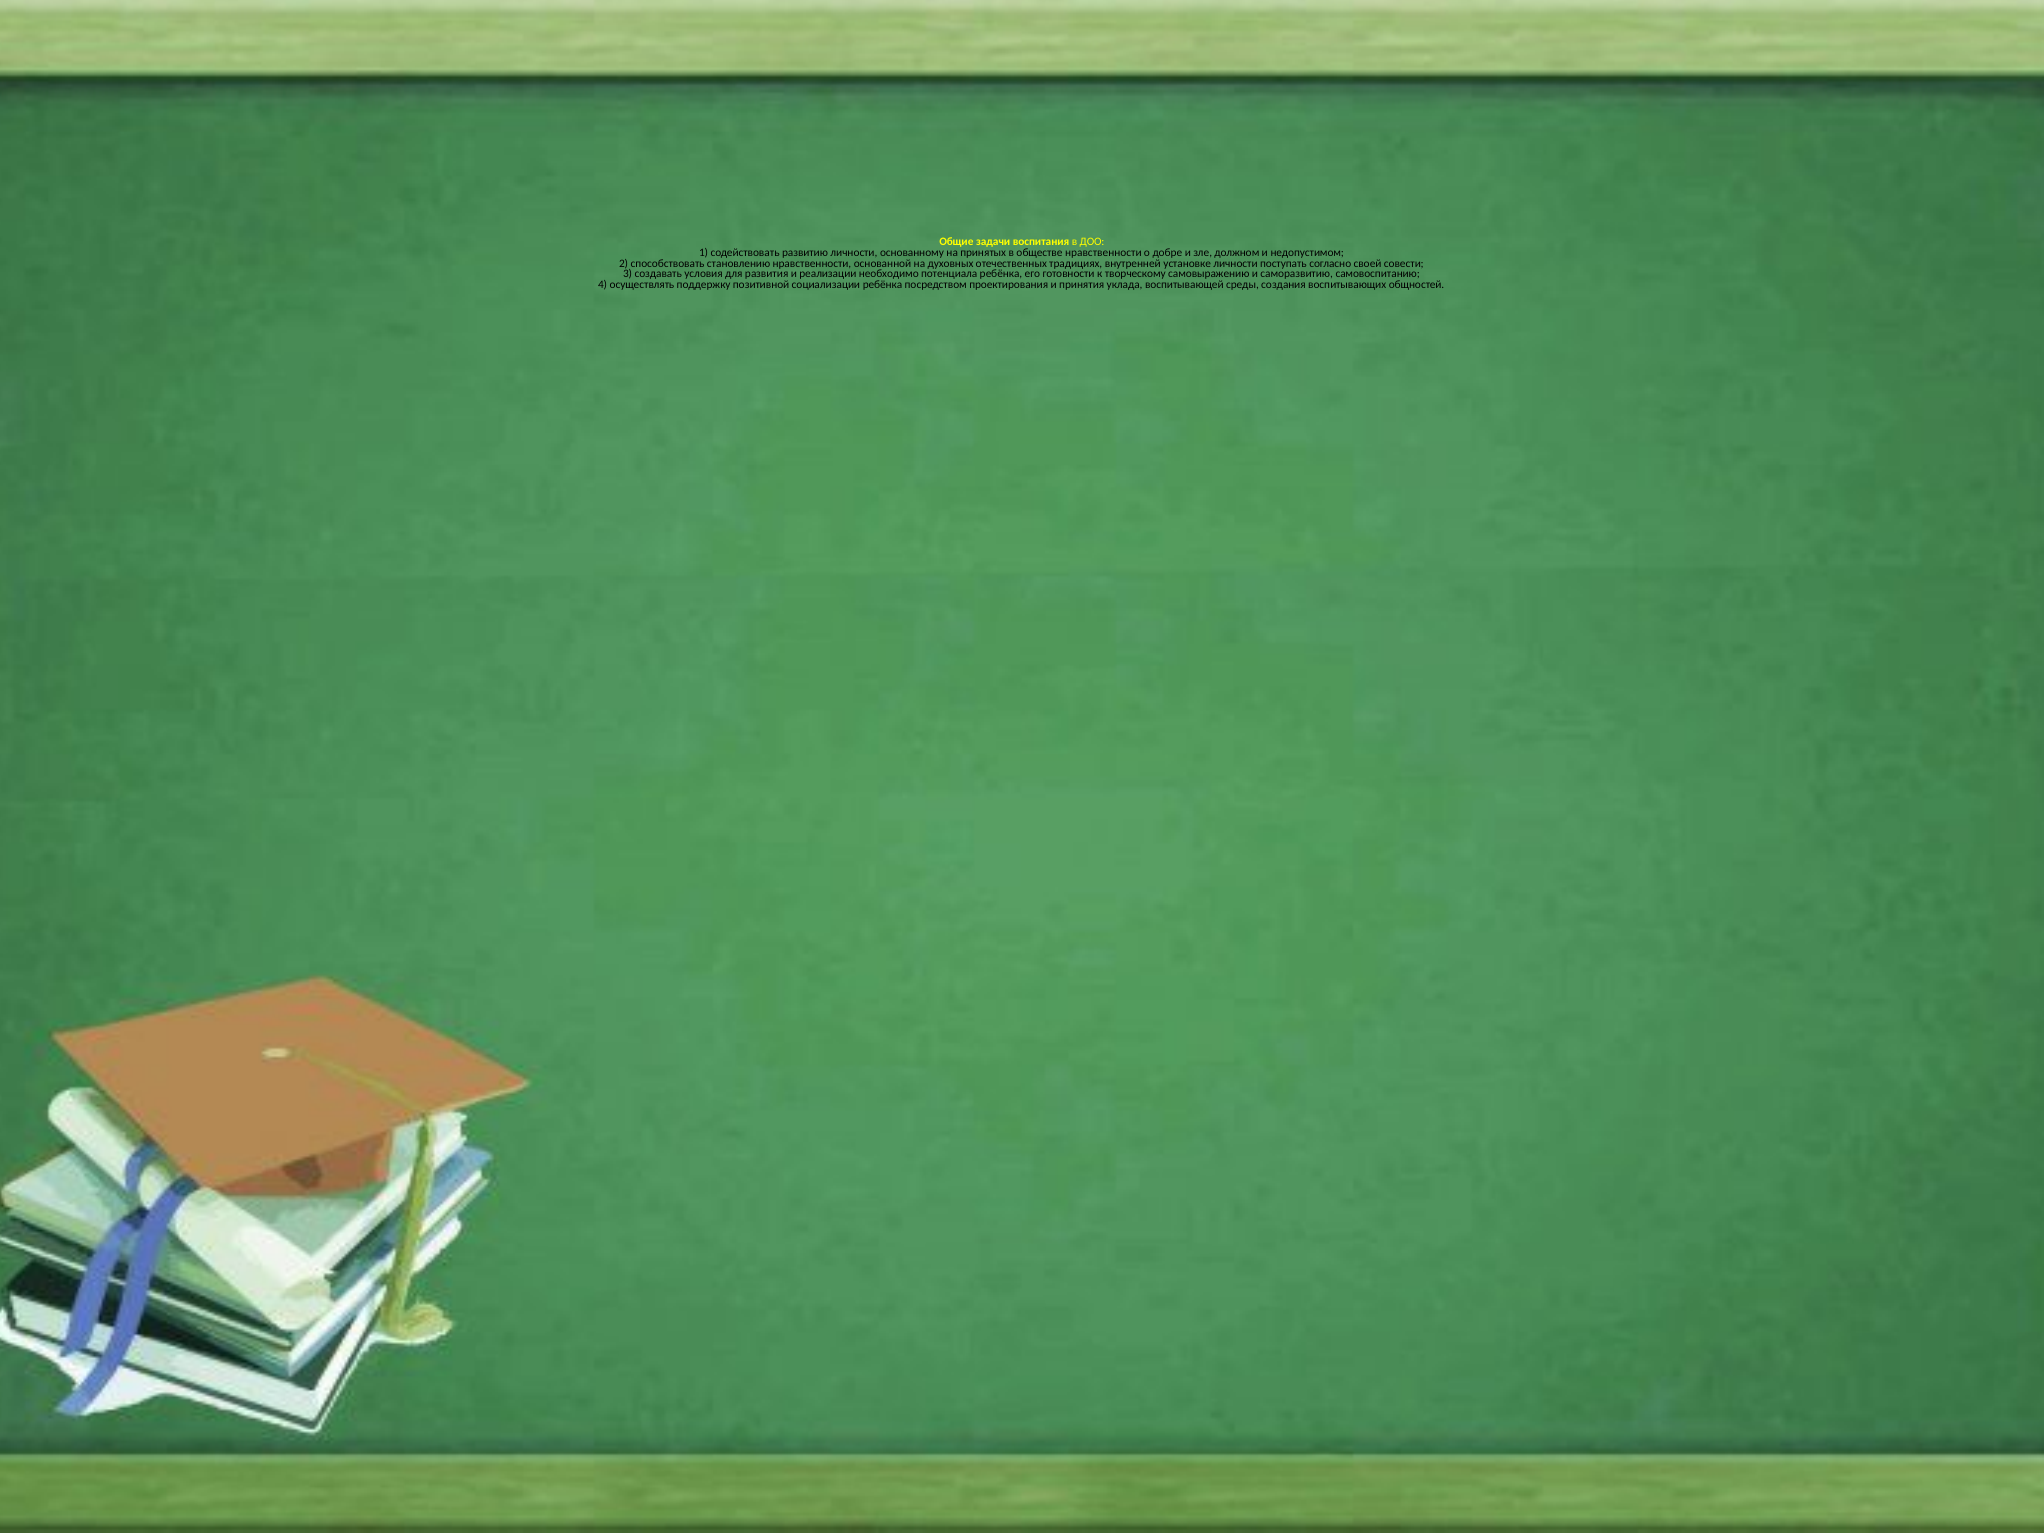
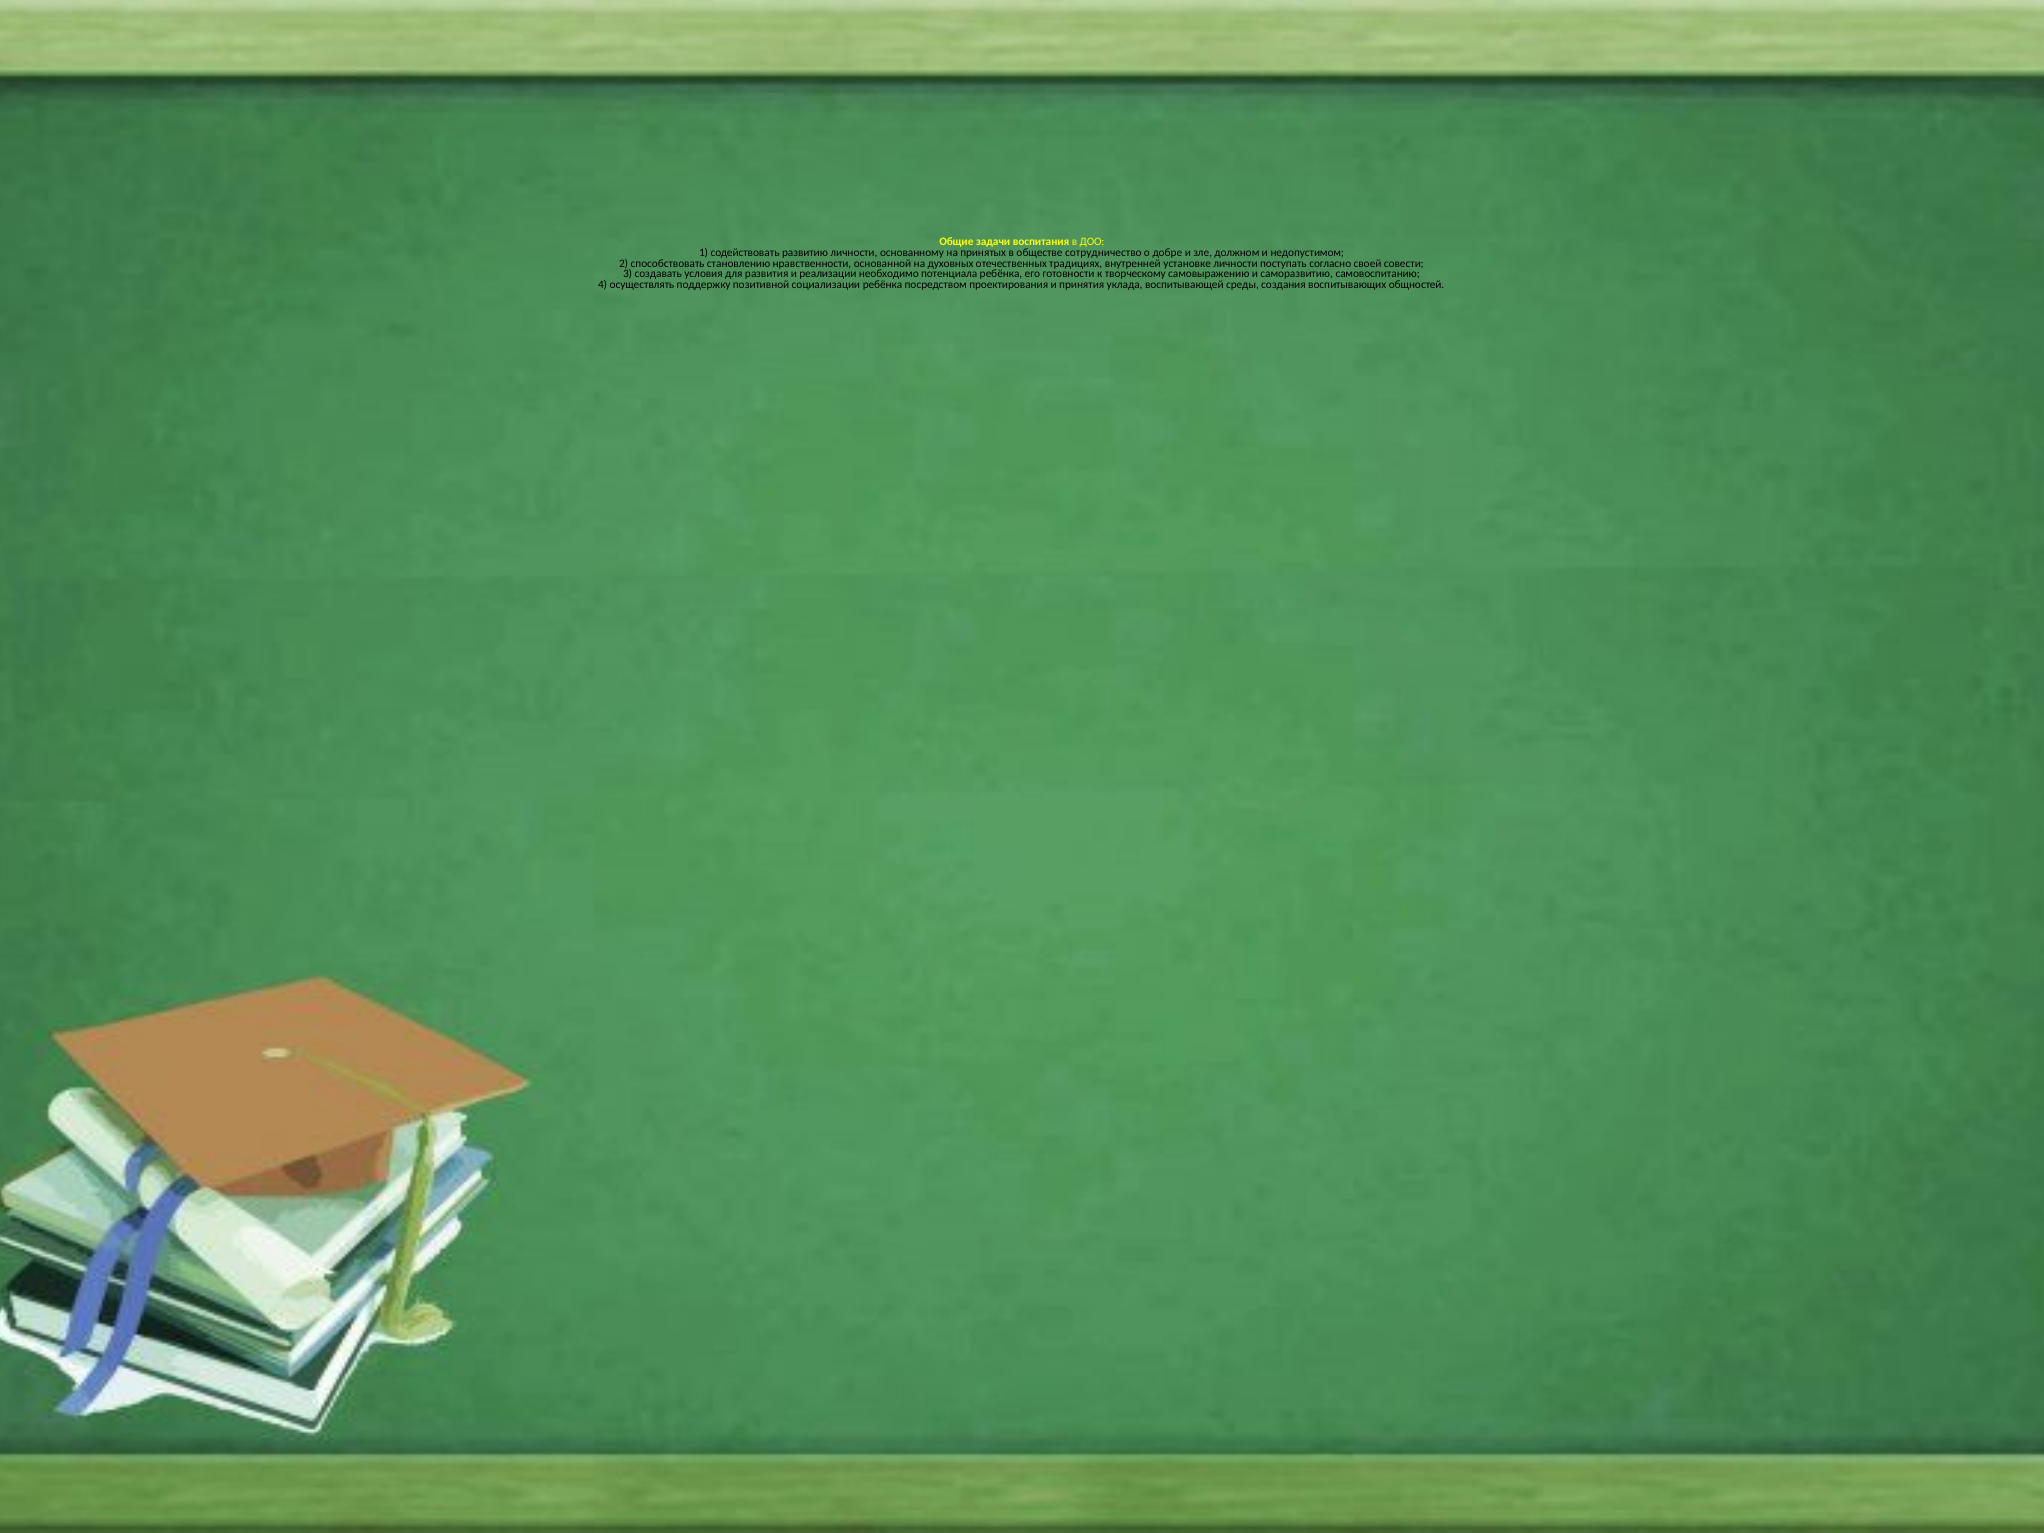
обществе нравственности: нравственности -> сотрудничество (1103, 252)
